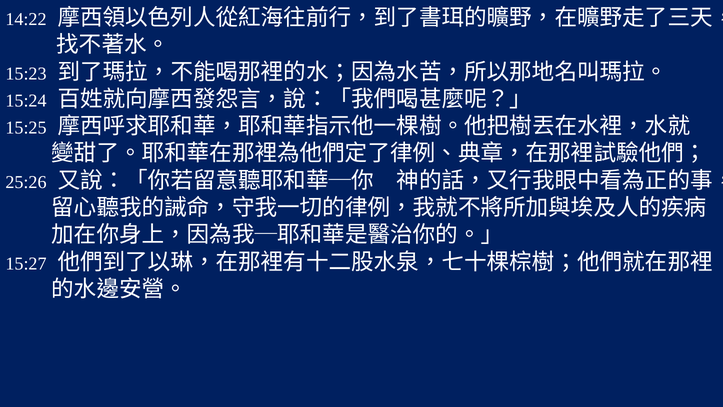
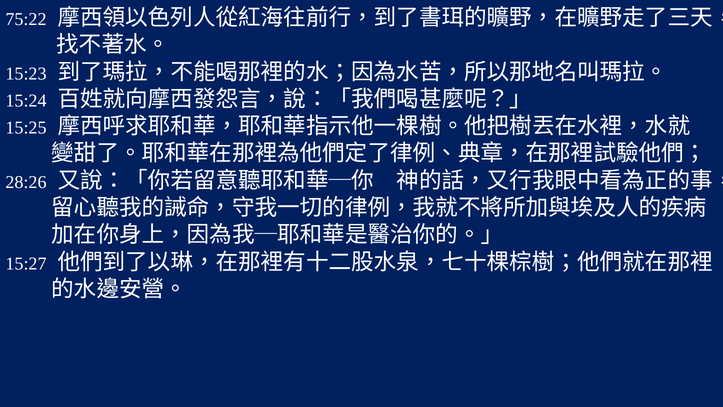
14:22: 14:22 -> 75:22 (26, 19)
25:26: 25:26 -> 28:26 (26, 182)
